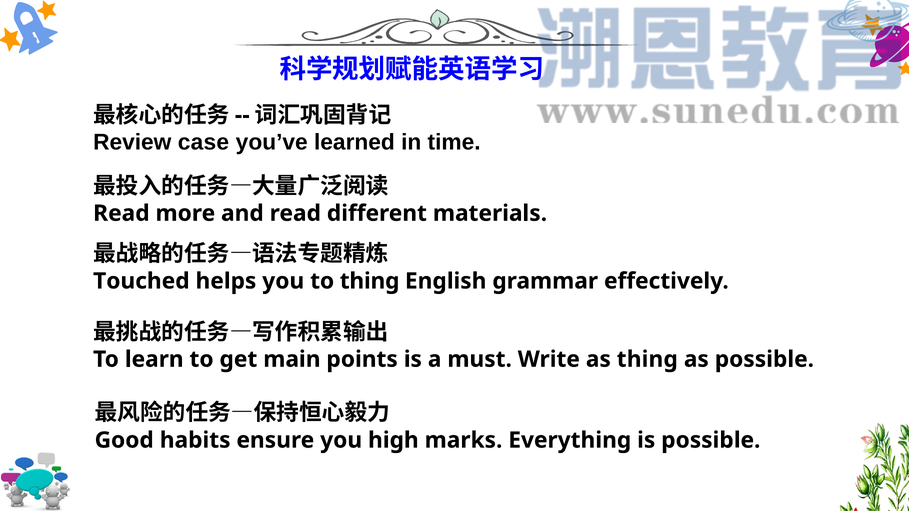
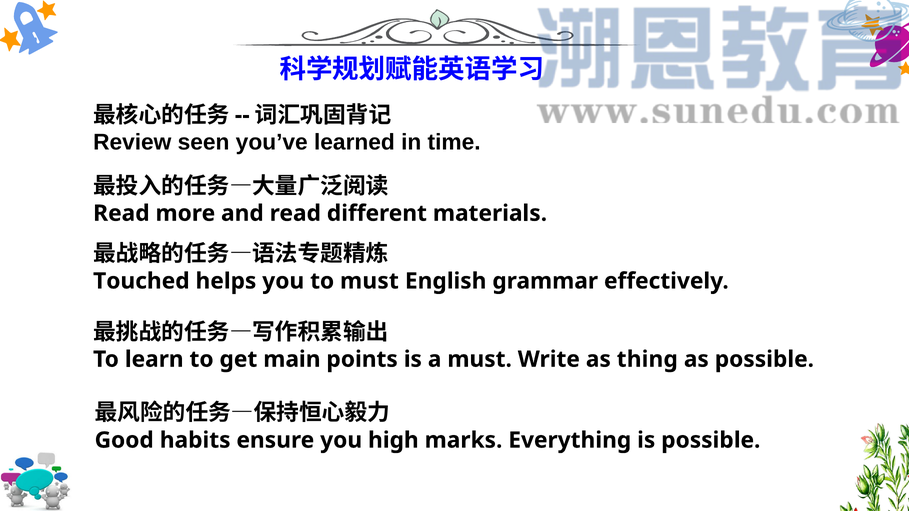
case: case -> seen (204, 142)
to thing: thing -> must (369, 281)
